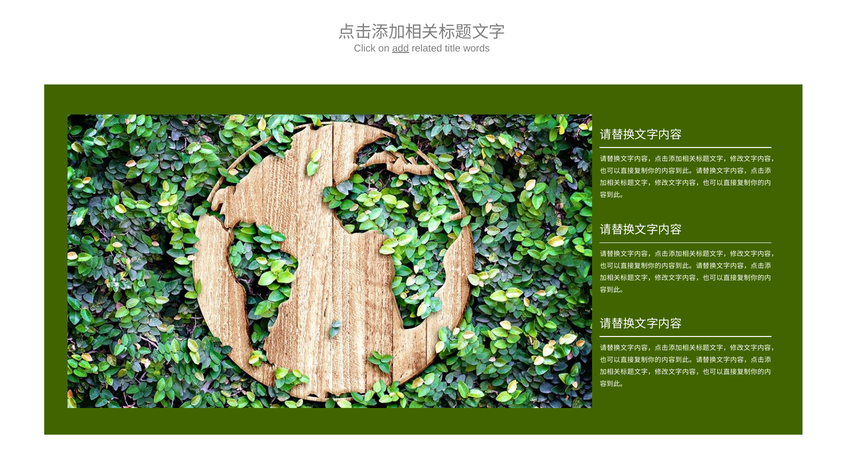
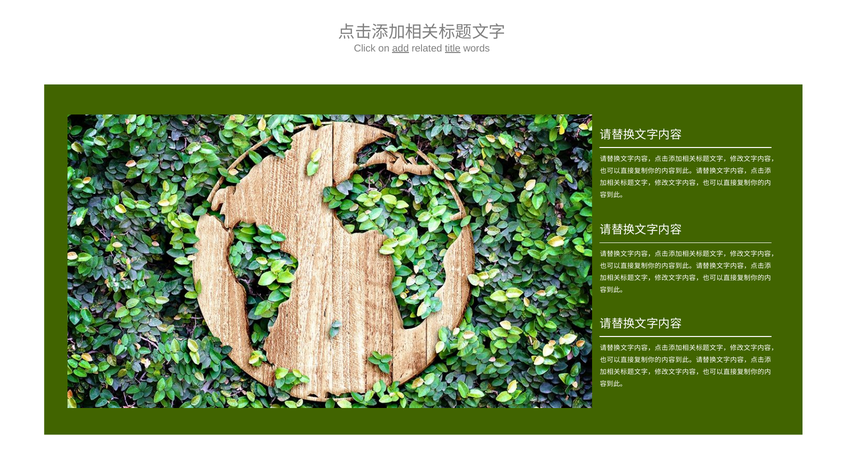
title underline: none -> present (453, 48)
